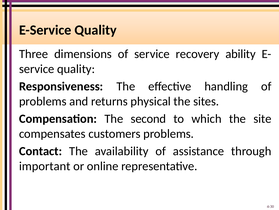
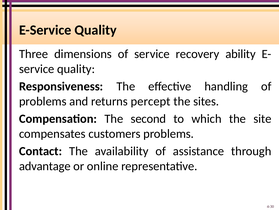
physical: physical -> percept (151, 101)
important: important -> advantage (45, 166)
